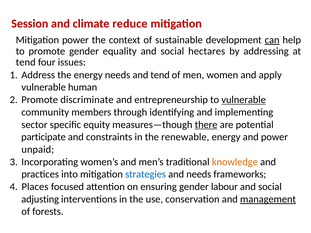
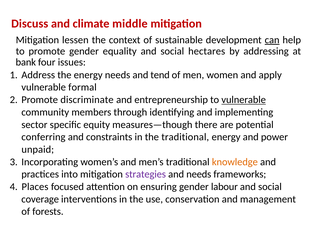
Session: Session -> Discuss (30, 24)
reduce: reduce -> middle (130, 24)
Mitigation power: power -> lessen (75, 40)
tend: tend -> bank (26, 62)
human: human -> formal (82, 87)
there underline: present -> none (206, 125)
participate: participate -> conferring (43, 137)
the renewable: renewable -> traditional (185, 137)
strategies colour: blue -> purple (146, 174)
adjusting: adjusting -> coverage (40, 199)
management underline: present -> none (268, 199)
